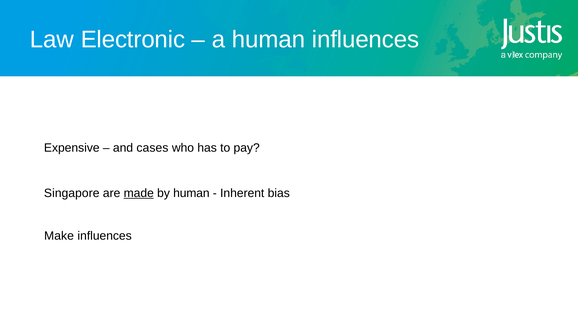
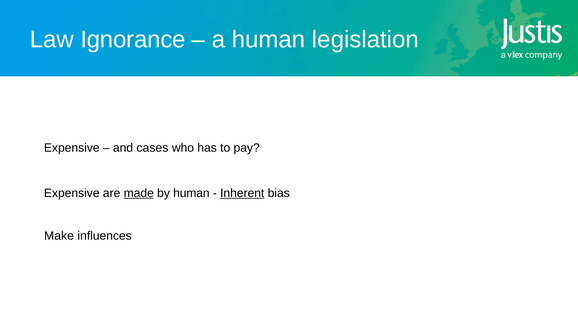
Electronic: Electronic -> Ignorance (133, 40)
human influences: influences -> legislation (365, 40)
Singapore: Singapore -> Expensive (72, 193)
Inherent underline: none -> present (242, 193)
